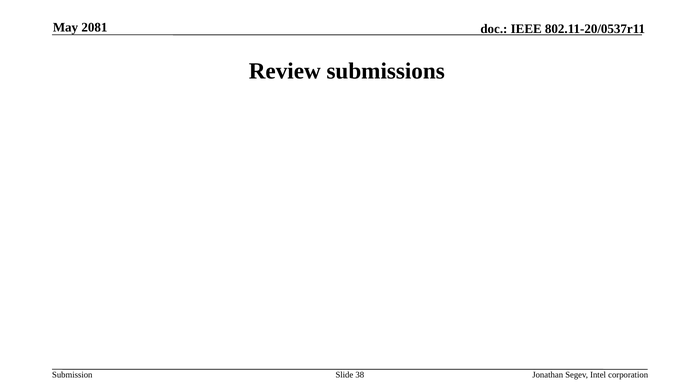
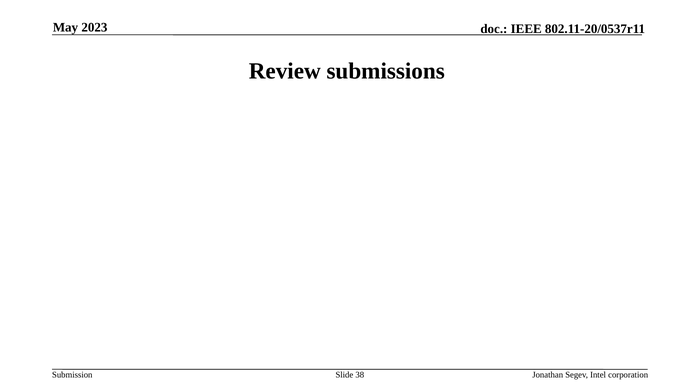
2081: 2081 -> 2023 (94, 28)
